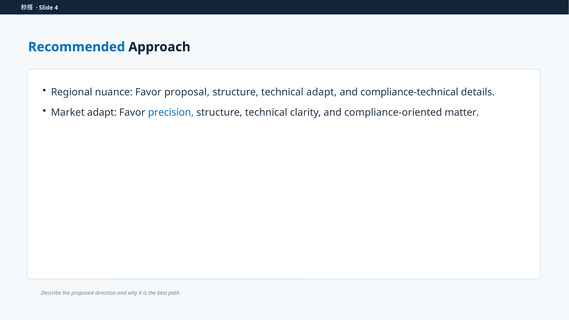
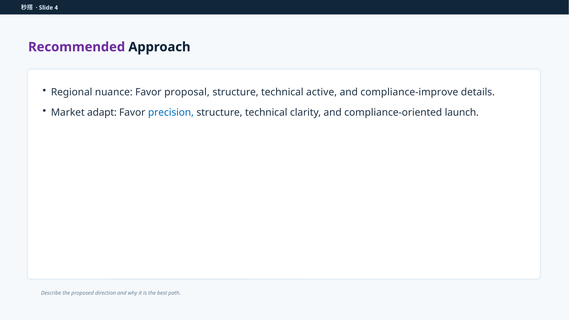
Recommended colour: blue -> purple (77, 47)
technical adapt: adapt -> active (322, 92)
compliance-technical: compliance-technical -> compliance-improve (409, 92)
matter: matter -> launch (462, 112)
